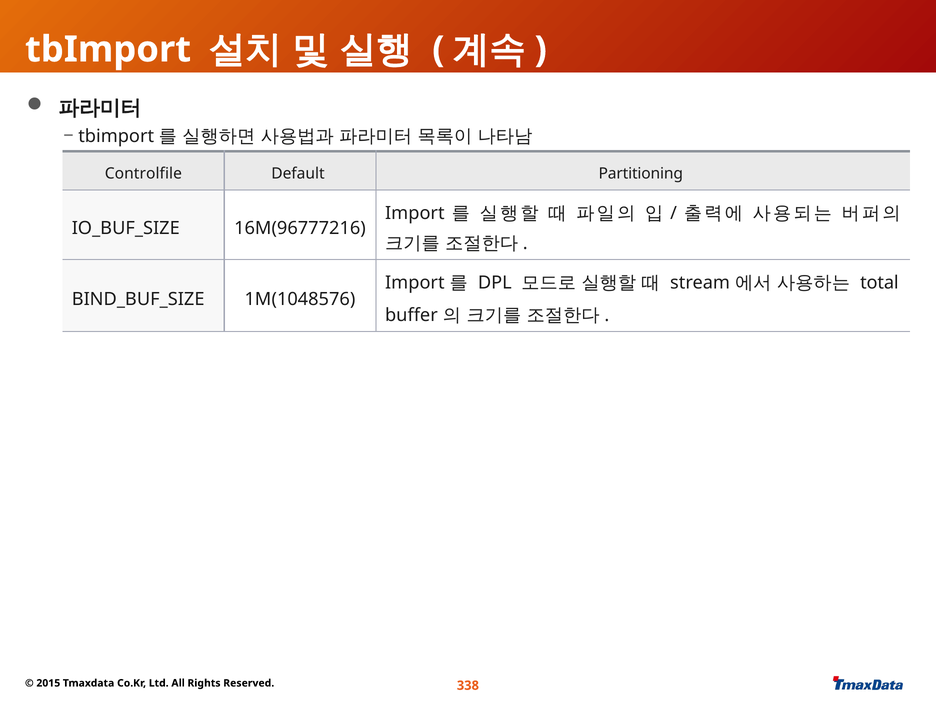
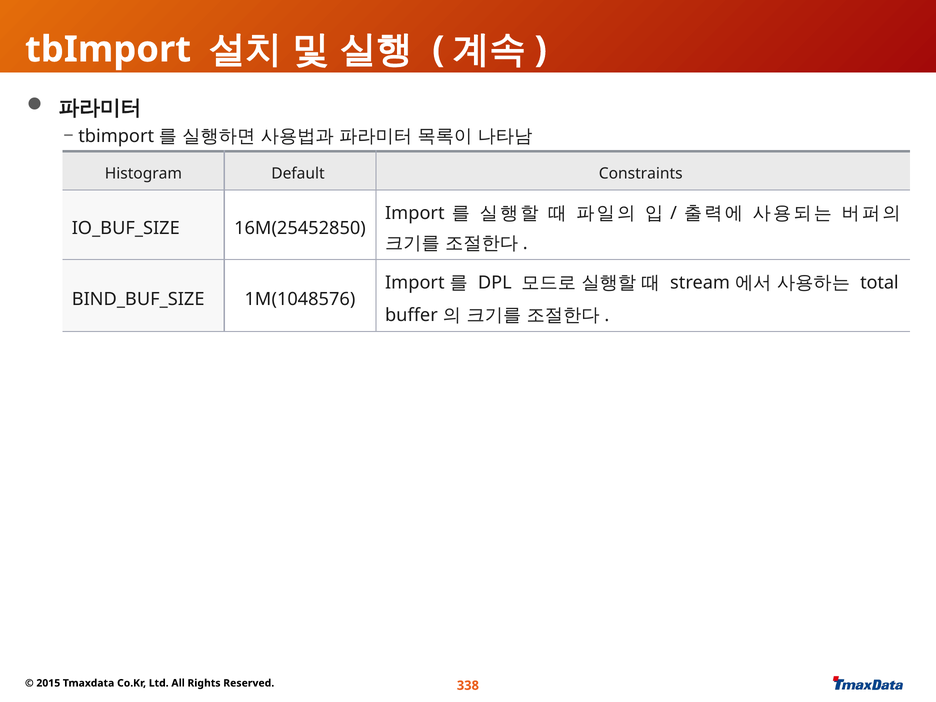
Controlfile: Controlfile -> Histogram (143, 174)
Partitioning: Partitioning -> Constraints (641, 174)
16M(96777216: 16M(96777216 -> 16M(25452850 (300, 228)
